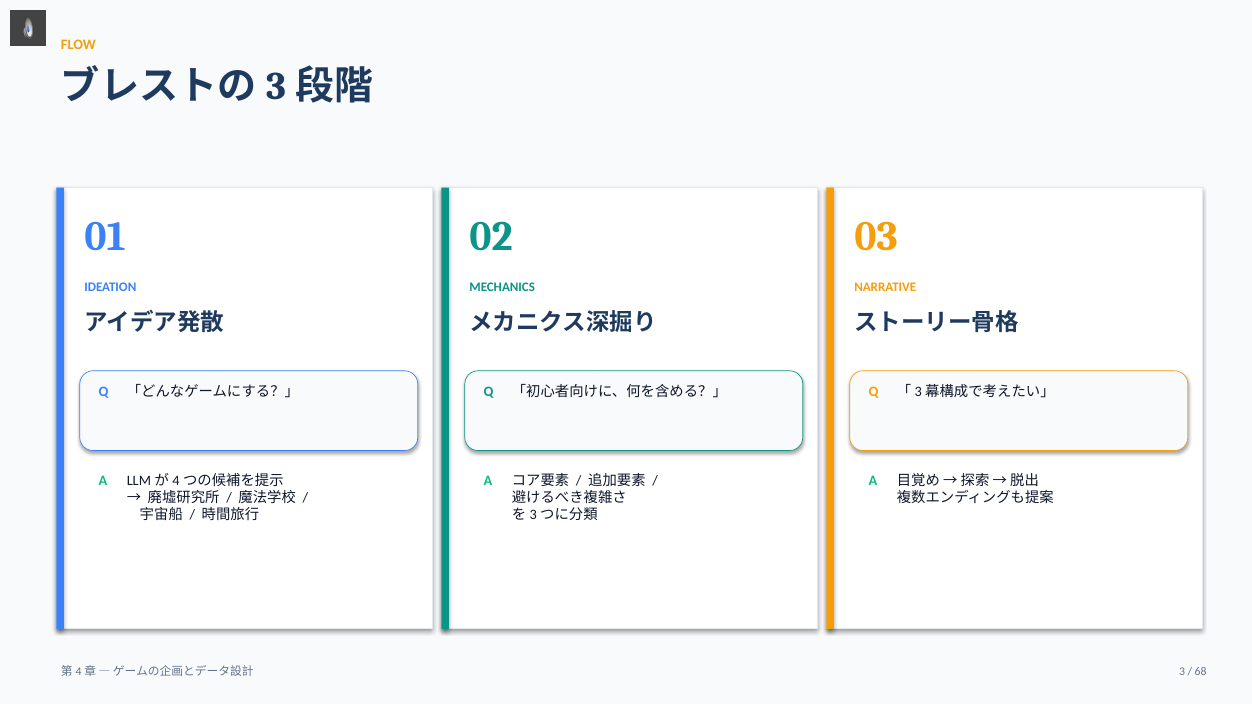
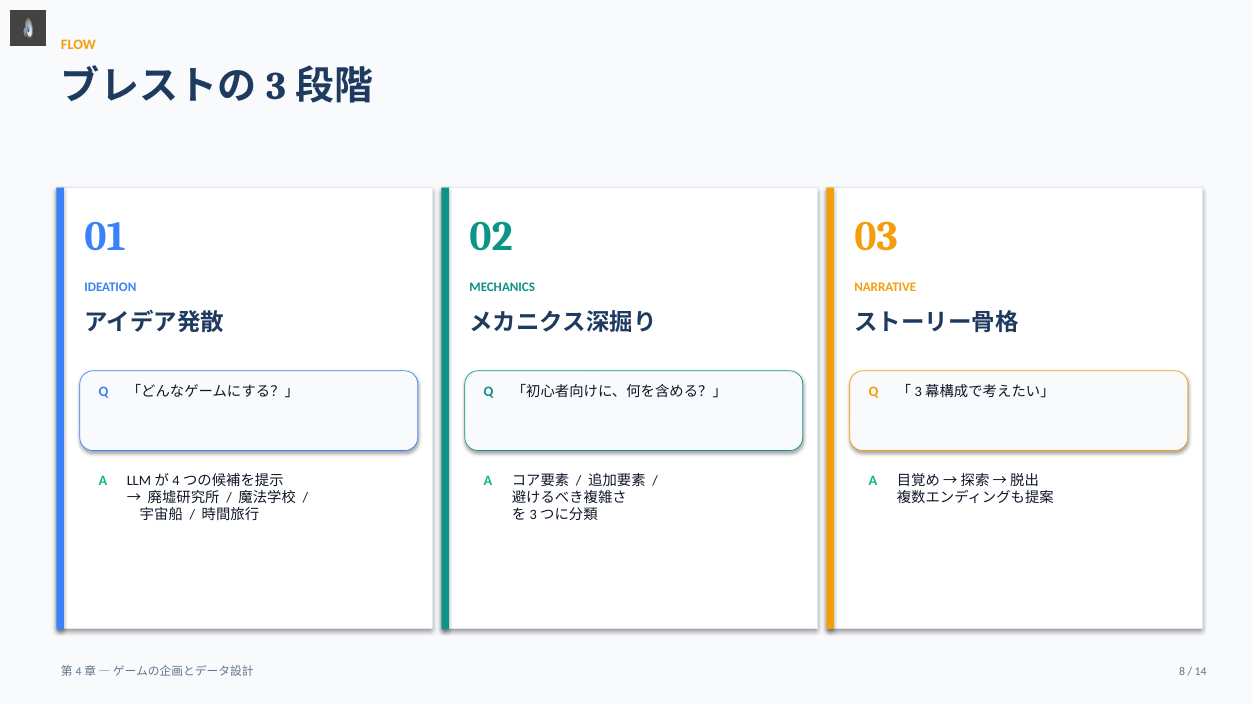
3: 3 -> 8 (1182, 672)
68: 68 -> 14 (1201, 672)
